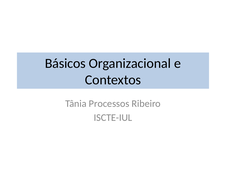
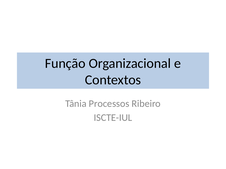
Básicos: Básicos -> Função (65, 64)
